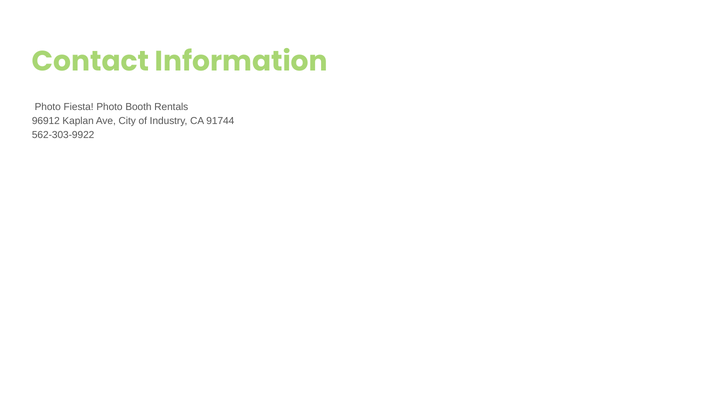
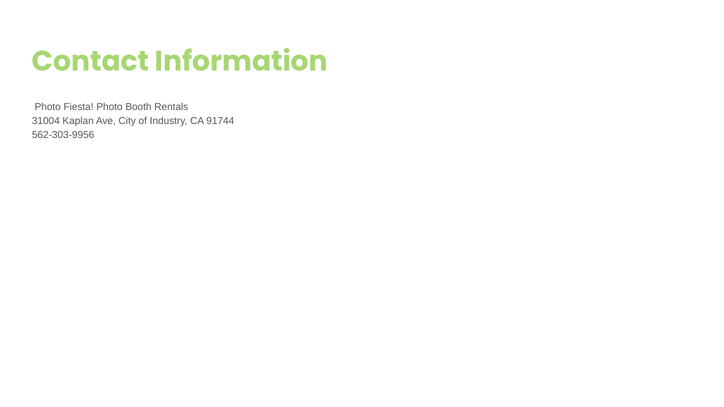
96912: 96912 -> 31004 (46, 121)
562-303-9922: 562-303-9922 -> 562-303-9956 (63, 135)
